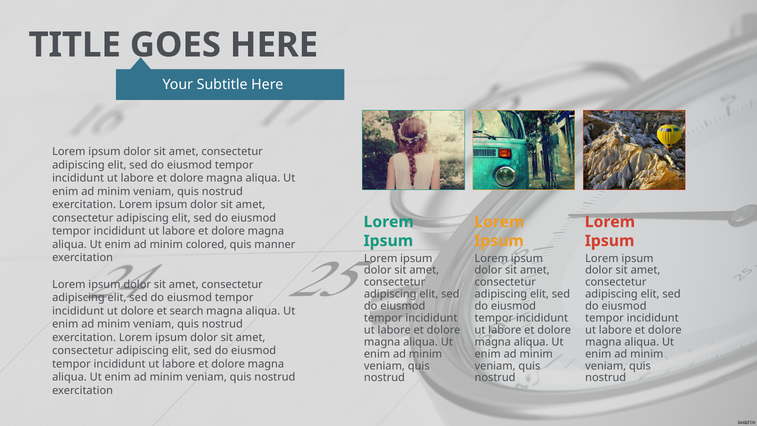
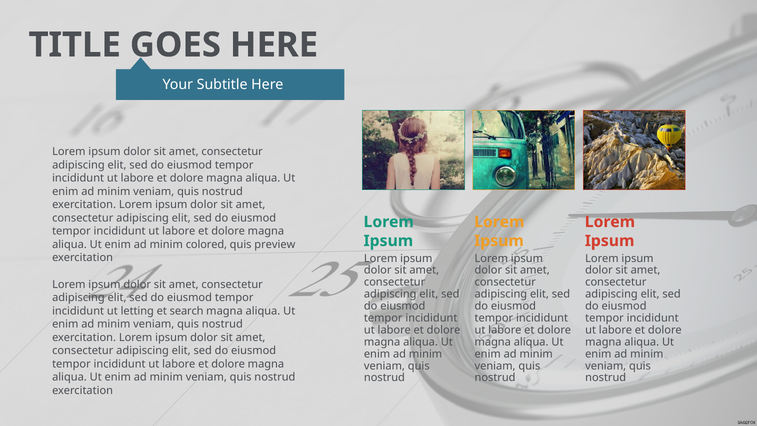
manner: manner -> preview (275, 244)
ut dolore: dolore -> letting (137, 311)
